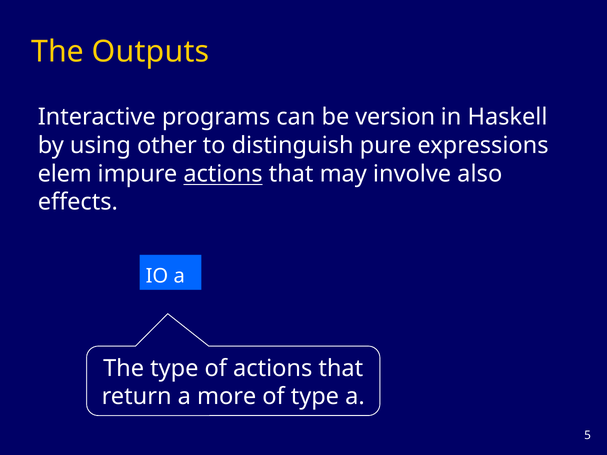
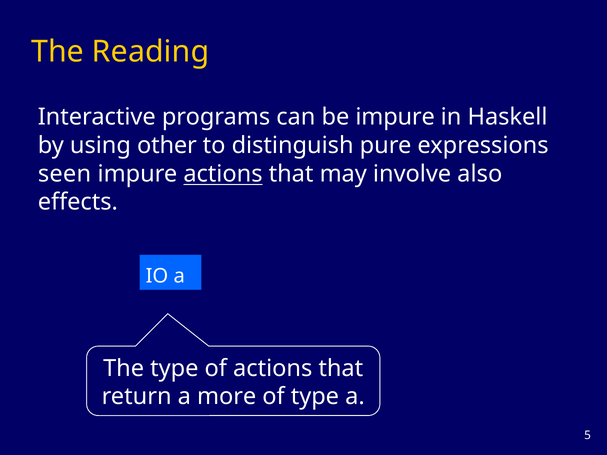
Outputs: Outputs -> Reading (151, 52)
be version: version -> impure (395, 117)
elem: elem -> seen (65, 174)
